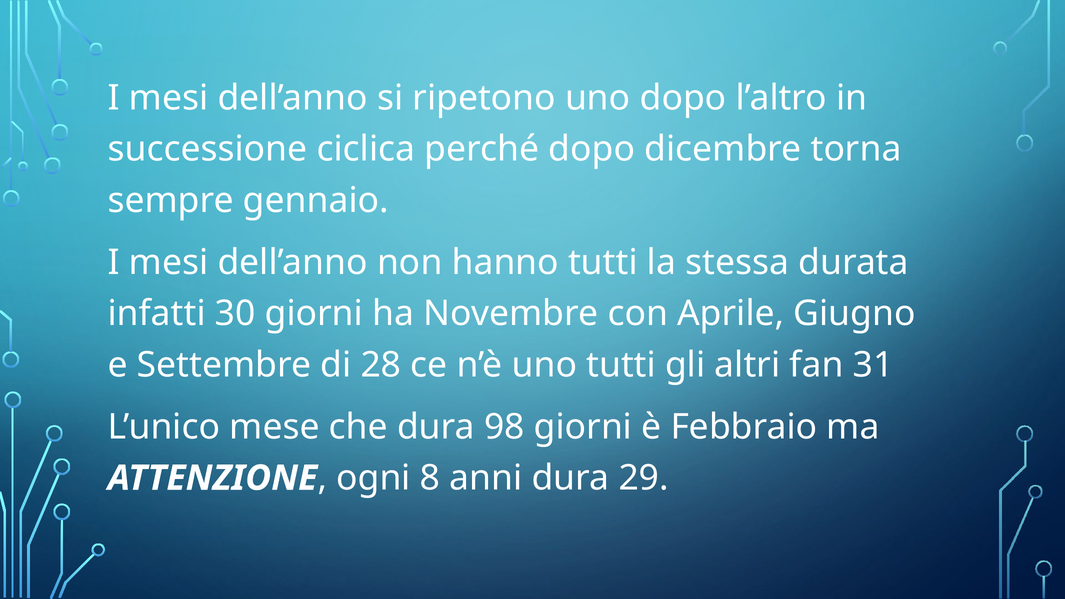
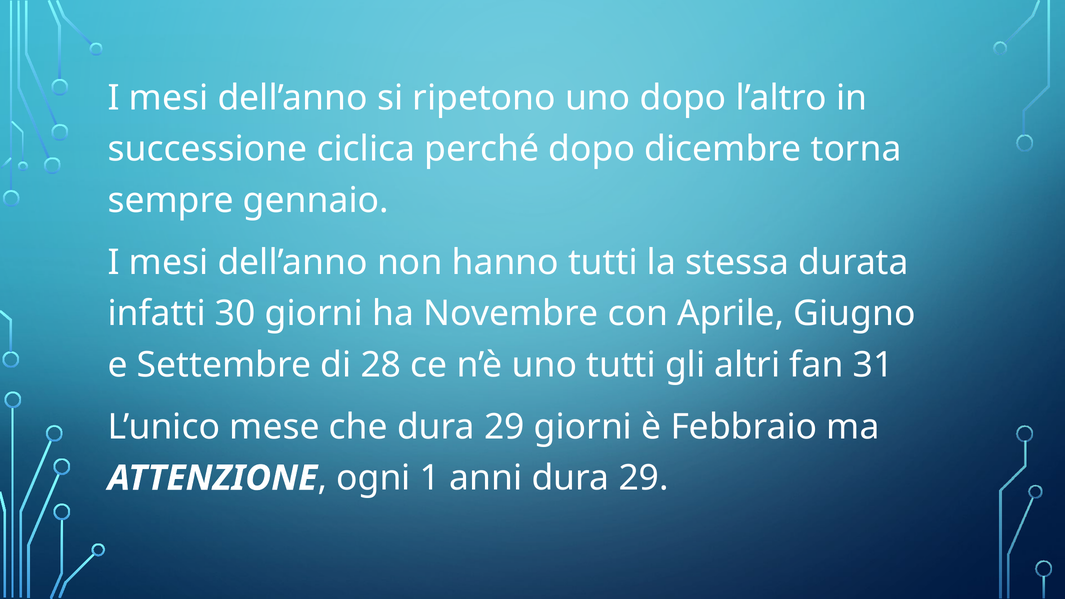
che dura 98: 98 -> 29 (504, 427)
8: 8 -> 1 (430, 478)
